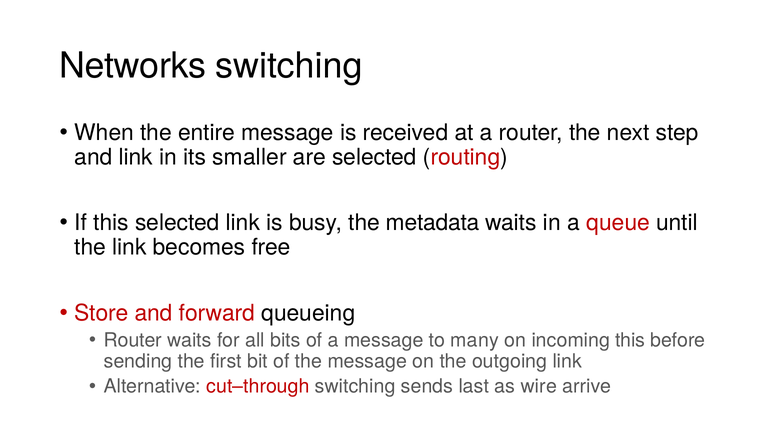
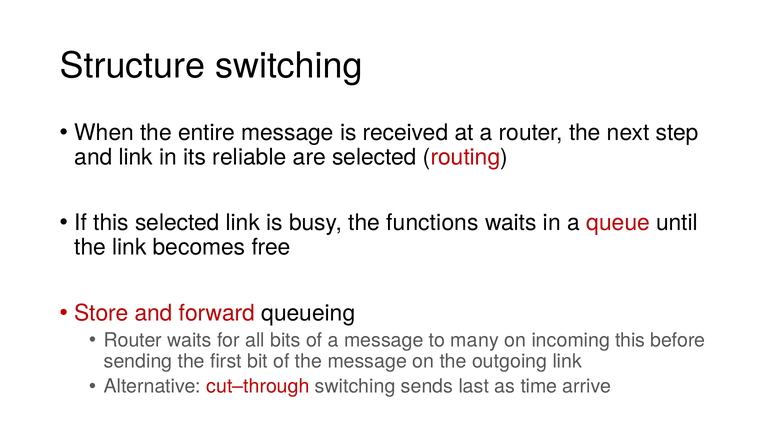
Networks: Networks -> Structure (132, 66)
smaller: smaller -> reliable (250, 157)
metadata: metadata -> functions (432, 223)
wire: wire -> time (539, 386)
